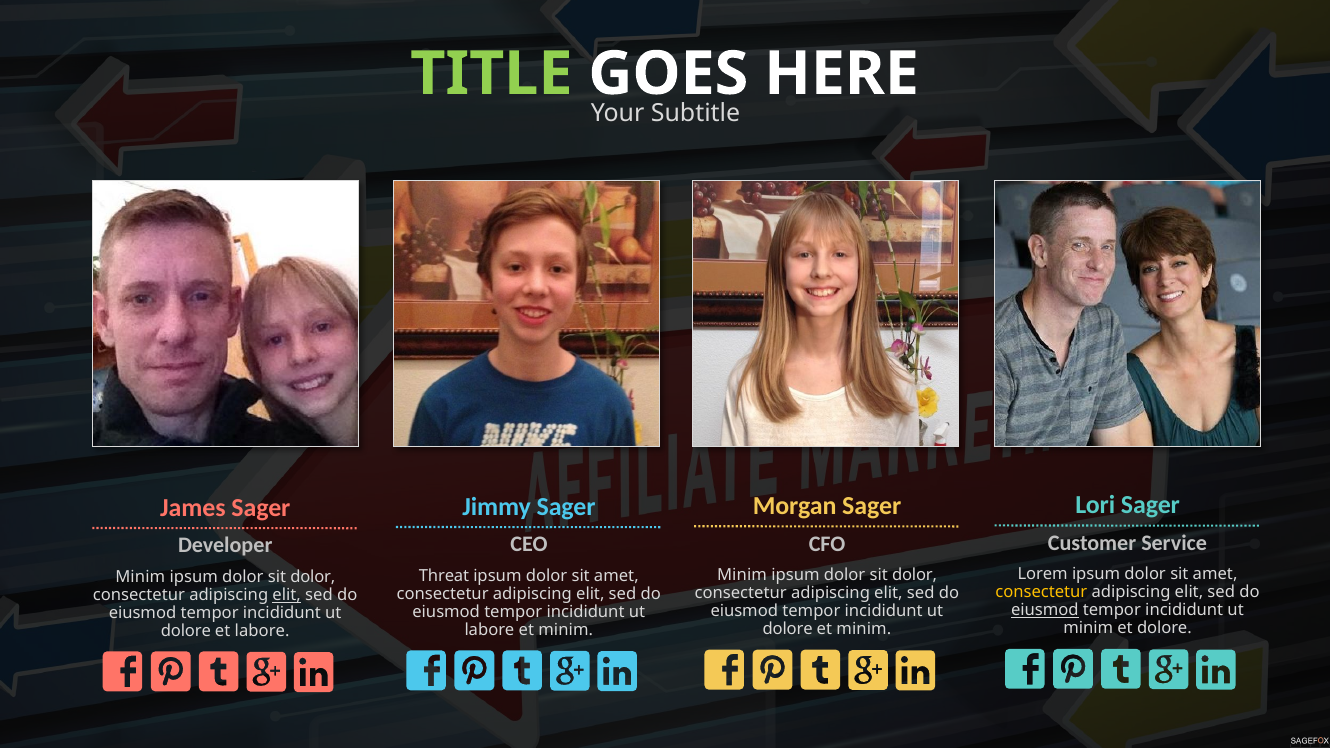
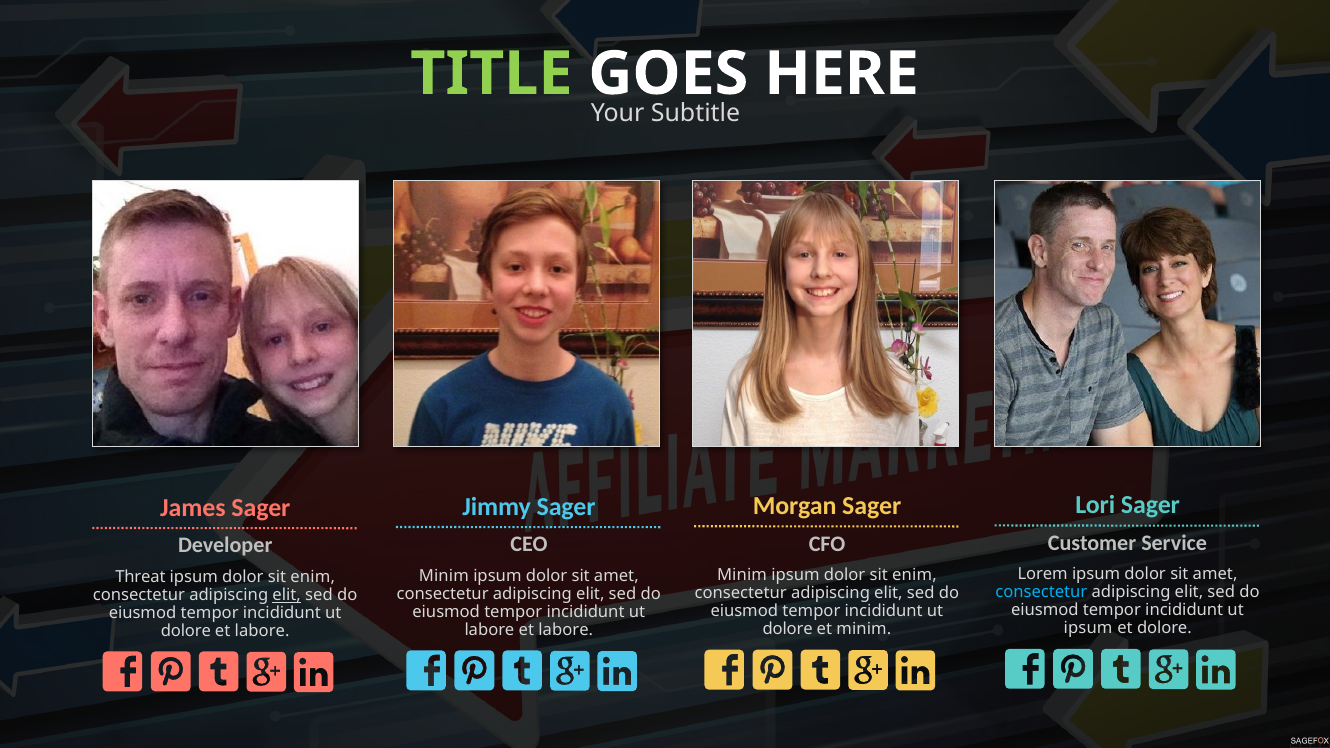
dolor: dolor -> enim (914, 575)
Threat: Threat -> Minim (444, 576)
Minim: Minim -> Threat (140, 577)
dolor: dolor -> enim (313, 577)
consectetur colour: yellow -> light blue (1041, 592)
eiusmod underline: present -> none (1045, 610)
minim: minim -> ipsum (1088, 628)
labore et minim: minim -> labore (566, 630)
